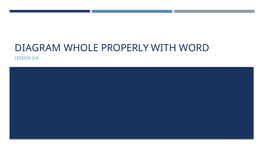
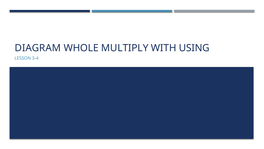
PROPERLY: PROPERLY -> MULTIPLY (125, 48)
WORD: WORD -> USING (194, 48)
